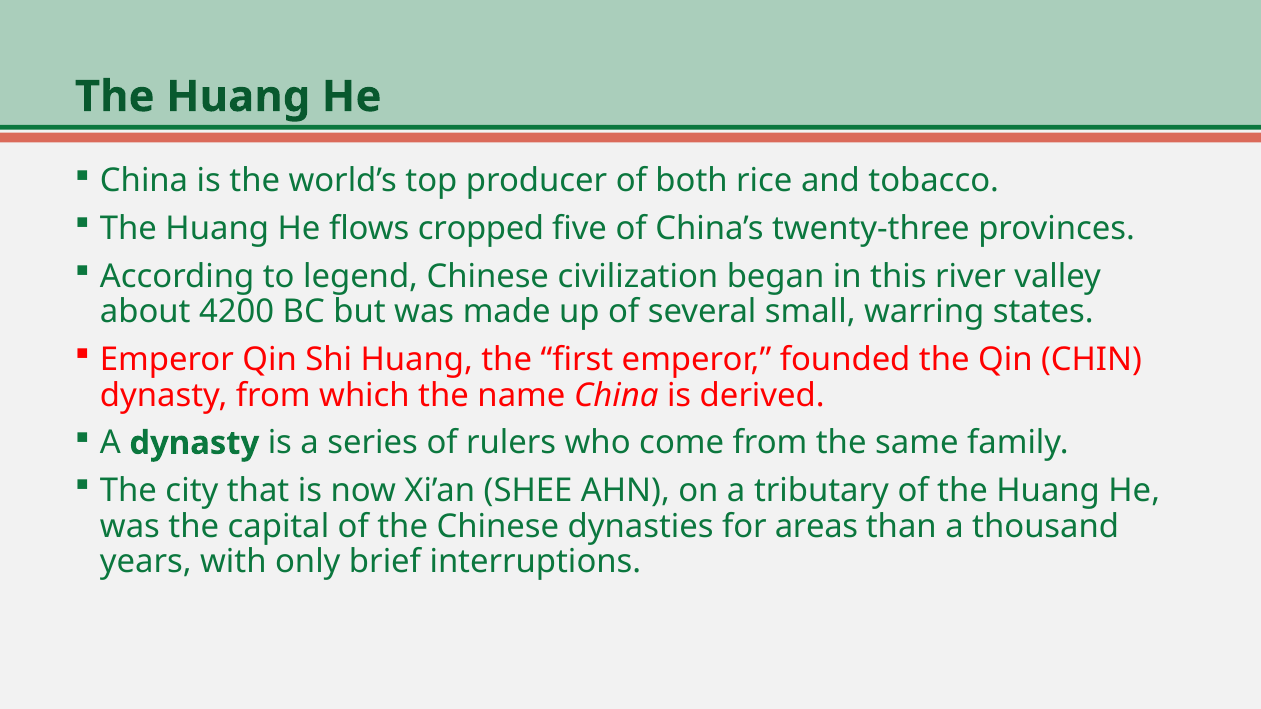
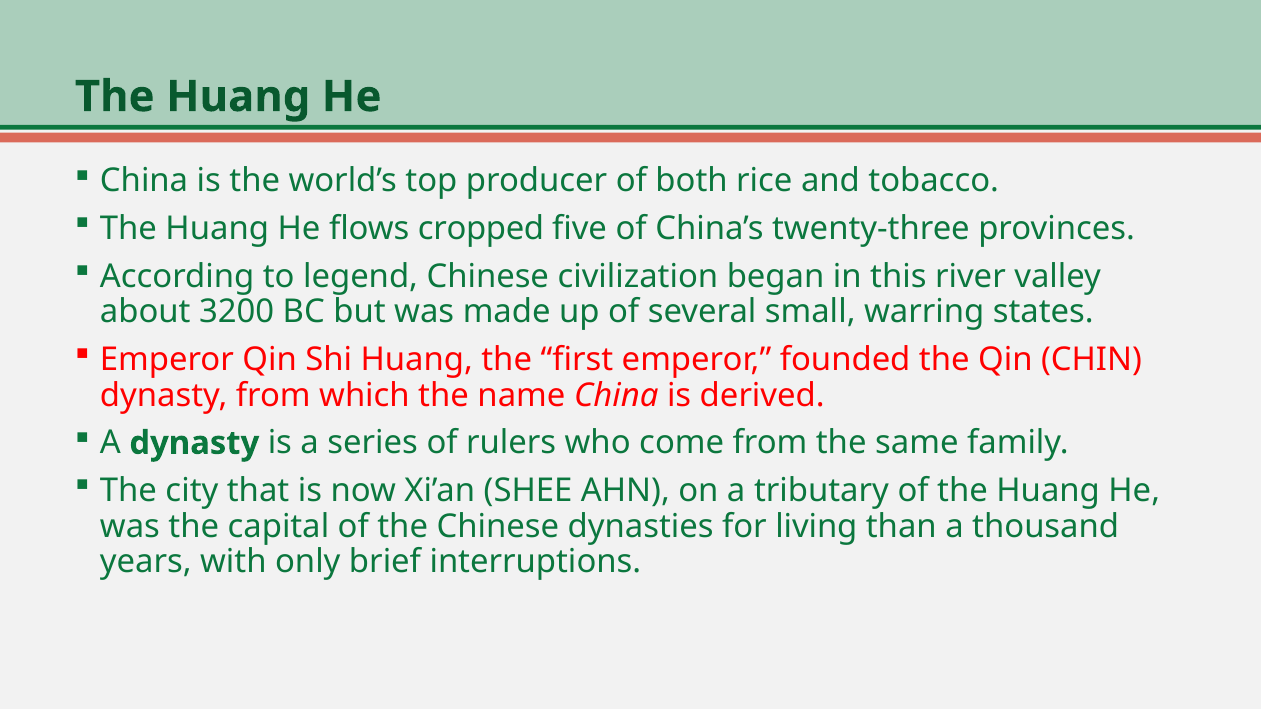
4200: 4200 -> 3200 (237, 312)
areas: areas -> living (816, 526)
